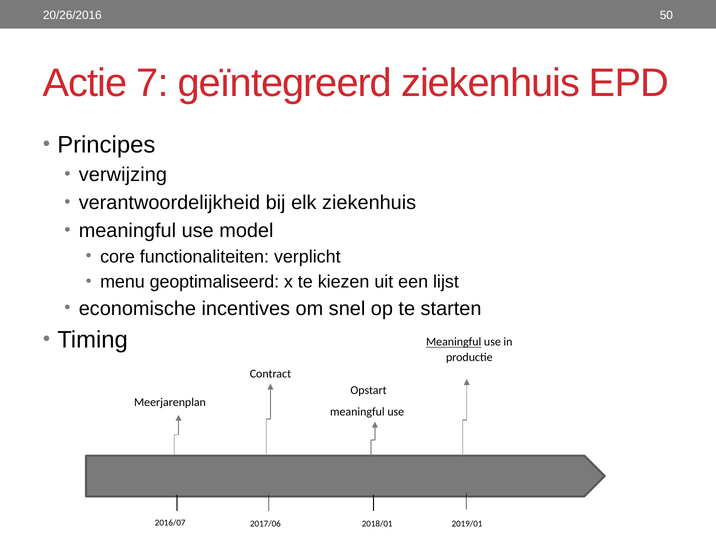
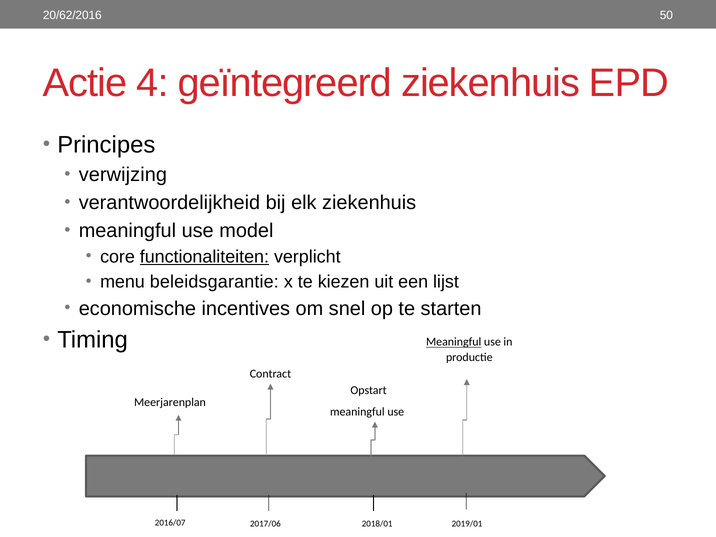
20/26/2016: 20/26/2016 -> 20/62/2016 (72, 15)
7: 7 -> 4 (153, 83)
functionaliteiten underline: none -> present (204, 257)
geoptimaliseerd: geoptimaliseerd -> beleidsgarantie (214, 282)
